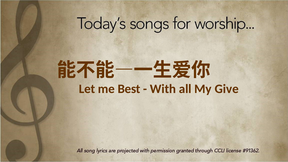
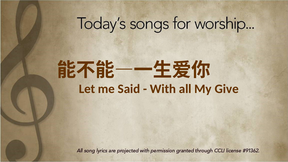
Best: Best -> Said (129, 89)
